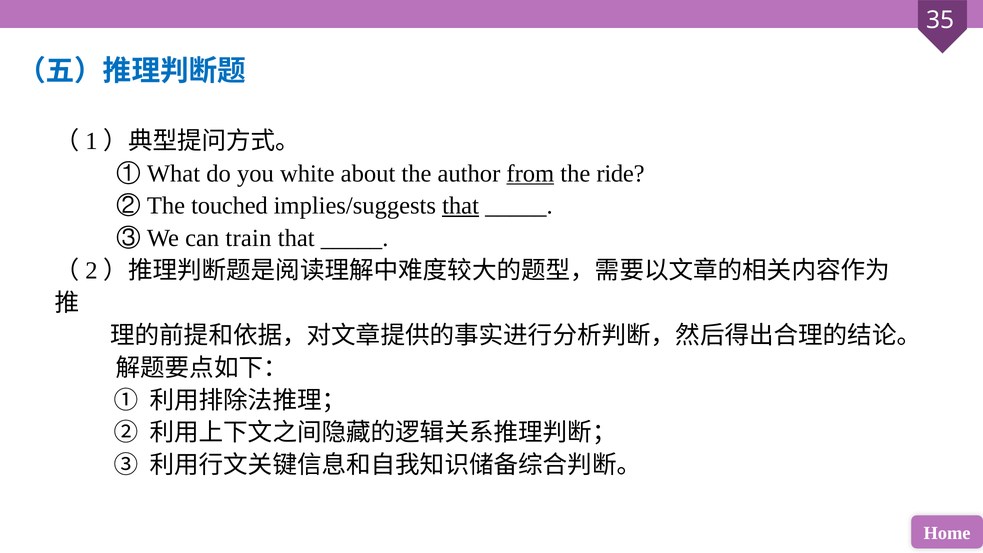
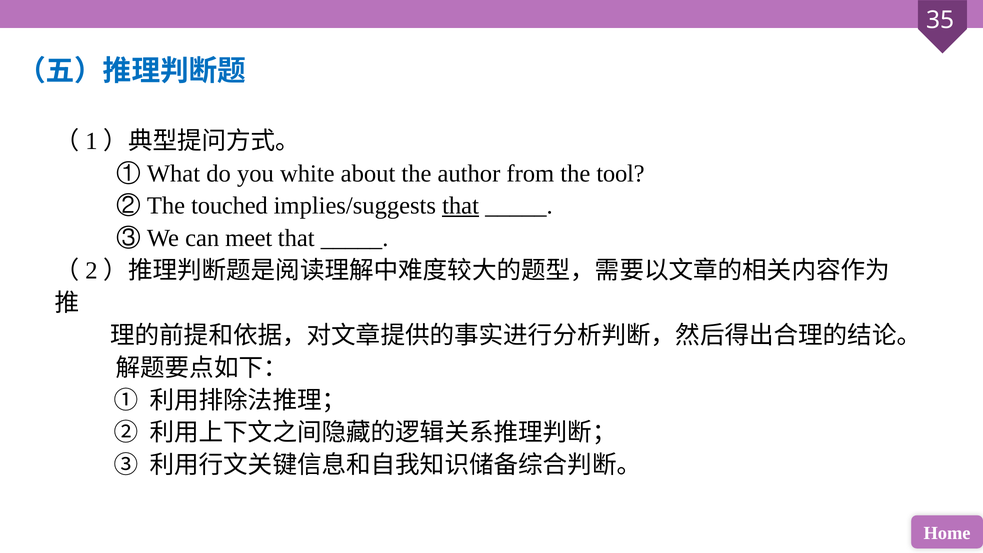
from underline: present -> none (530, 173)
ride: ride -> tool (620, 173)
train: train -> meet (249, 238)
